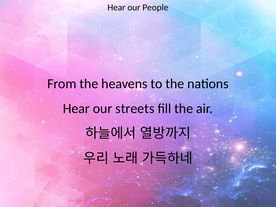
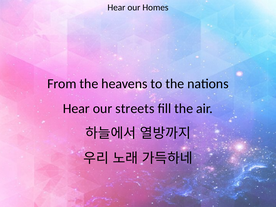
People: People -> Homes (155, 8)
